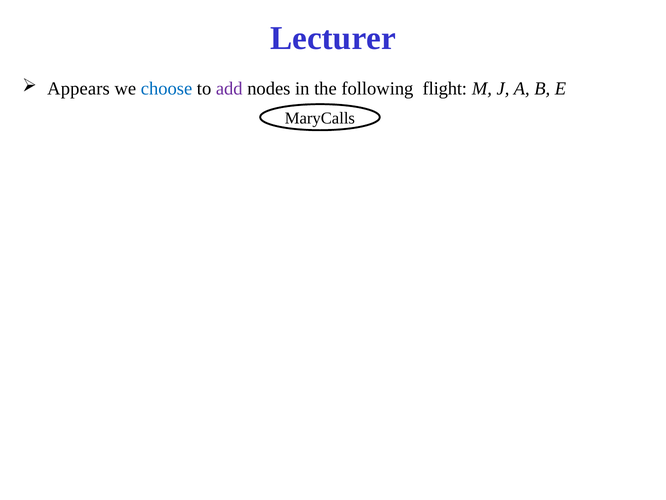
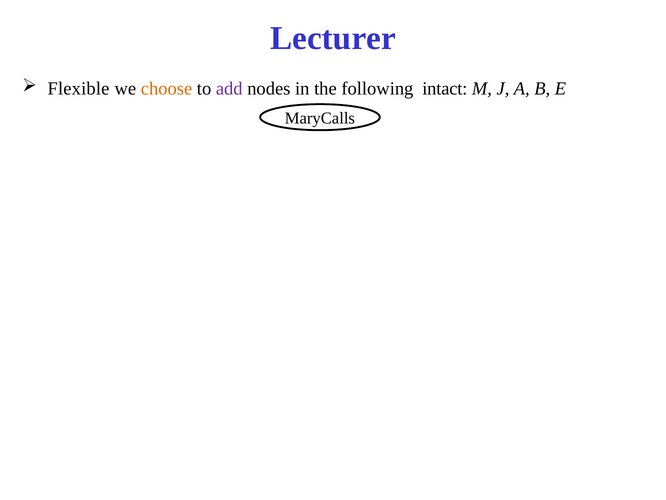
Appears: Appears -> Flexible (78, 89)
choose colour: blue -> orange (167, 89)
flight: flight -> intact (445, 89)
